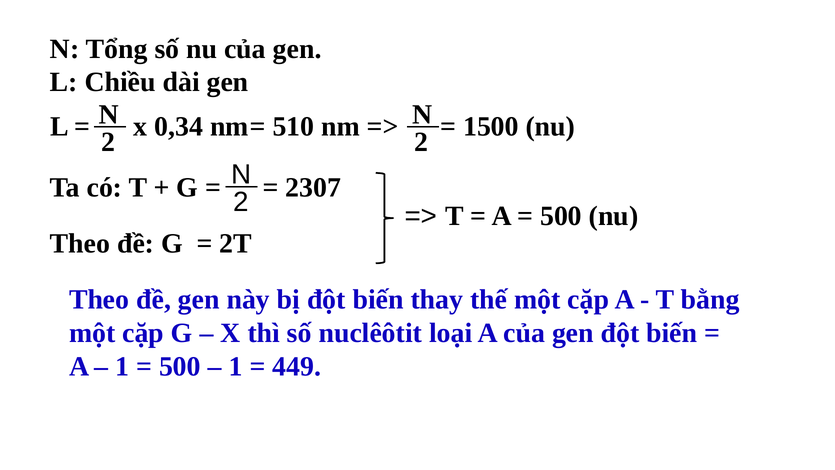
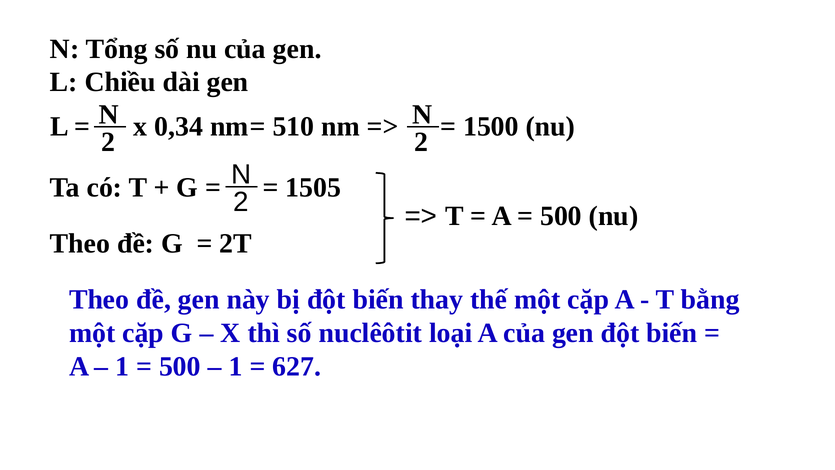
2307: 2307 -> 1505 (313, 187)
449: 449 -> 627 (297, 366)
